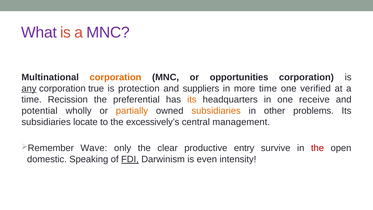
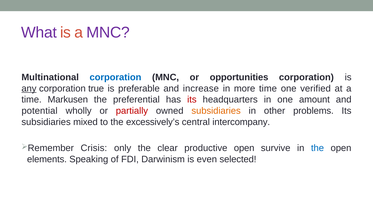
corporation colour: orange -> blue (115, 77)
protection: protection -> preferable (139, 88)
suppliers: suppliers -> increase (201, 88)
Recission: Recission -> Markusen (68, 100)
its colour: orange -> red (192, 100)
receive: receive -> amount (314, 100)
partially colour: orange -> red (132, 111)
locate: locate -> mixed (85, 122)
management: management -> intercompany (241, 122)
Wave: Wave -> Crisis (94, 148)
productive entry: entry -> open (244, 148)
the colour: red -> blue (317, 148)
domestic: domestic -> elements (47, 159)
FDI underline: present -> none (130, 159)
intensity: intensity -> selected (238, 159)
